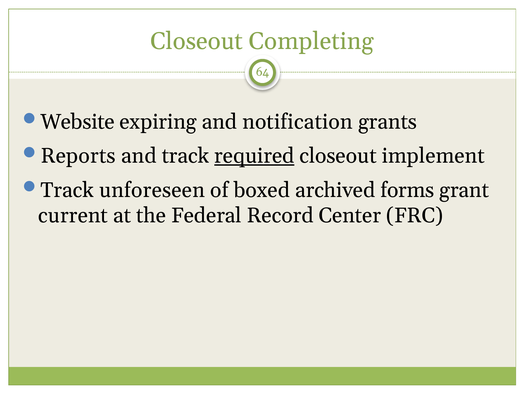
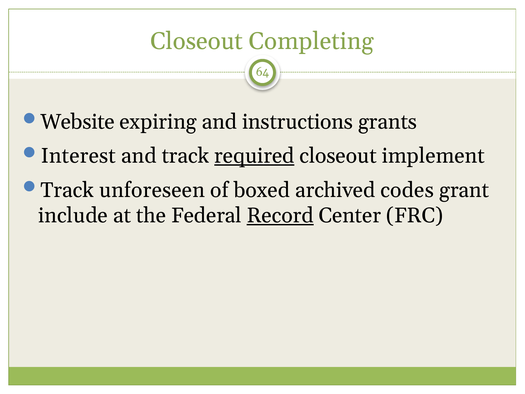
notification: notification -> instructions (298, 122)
Reports: Reports -> Interest (78, 156)
forms: forms -> codes (407, 190)
current: current -> include (73, 215)
Record underline: none -> present (280, 215)
